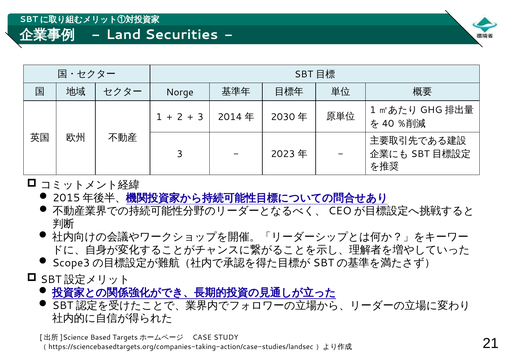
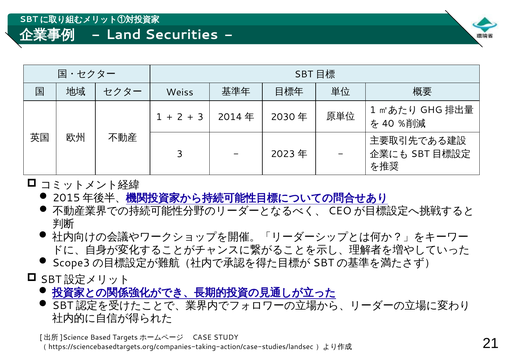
Norge: Norge -> Weiss (180, 92)
